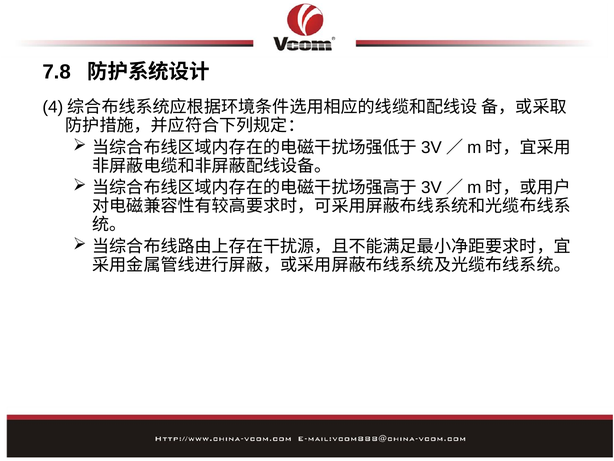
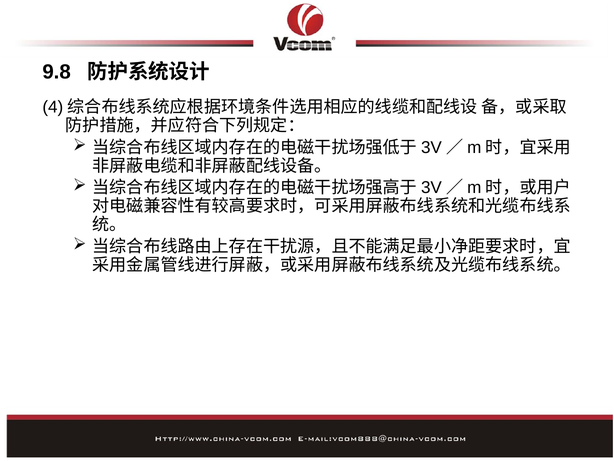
7.8: 7.8 -> 9.8 (57, 72)
